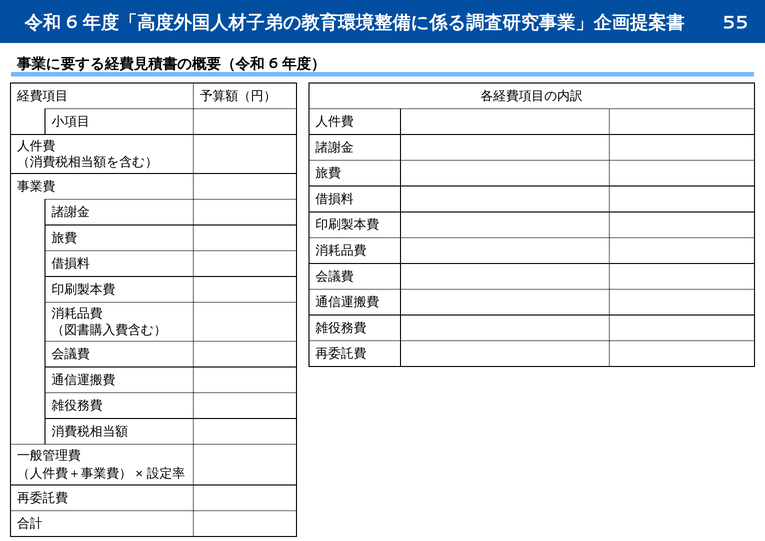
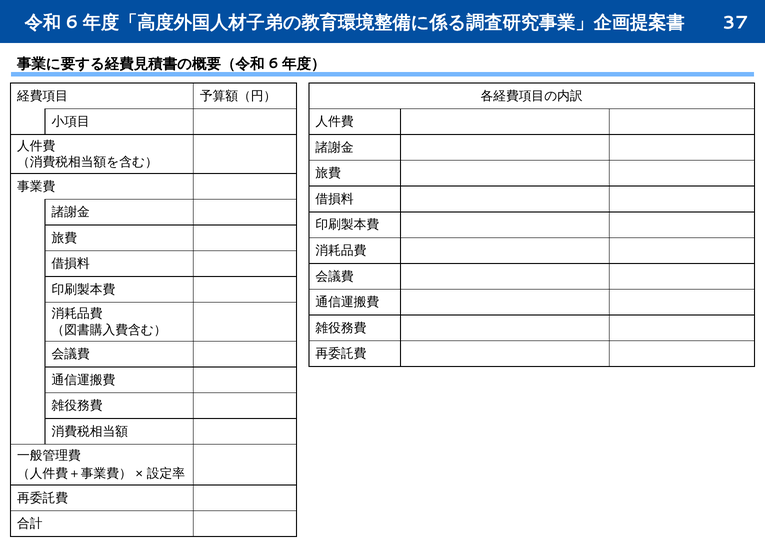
55: 55 -> 37 (735, 23)
